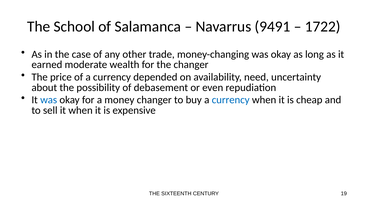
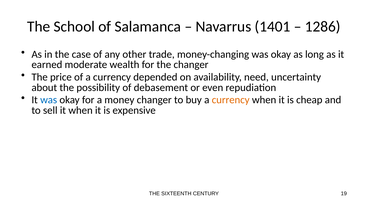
9491: 9491 -> 1401 (273, 27)
1722: 1722 -> 1286 (323, 27)
currency colour: blue -> orange (231, 100)
